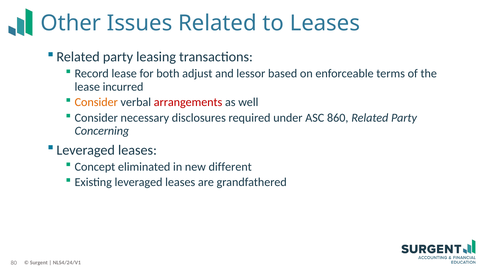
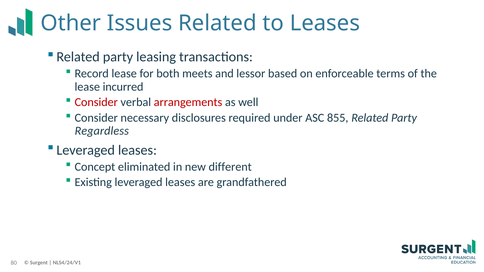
adjust: adjust -> meets (197, 74)
Consider colour: orange -> red (96, 102)
860: 860 -> 855 (338, 118)
Concerning: Concerning -> Regardless (102, 131)
